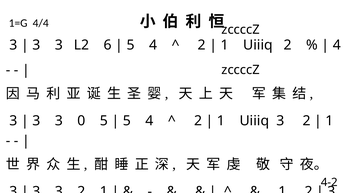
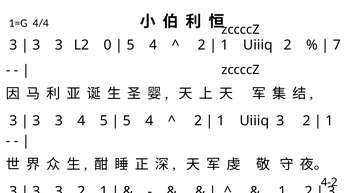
L2 6: 6 -> 0 (108, 45)
4: 4 -> 7 (337, 45)
3 0: 0 -> 4 (81, 121)
